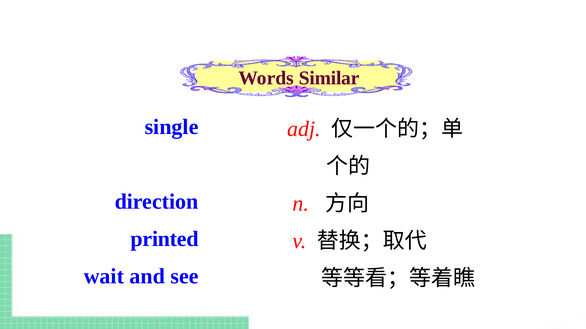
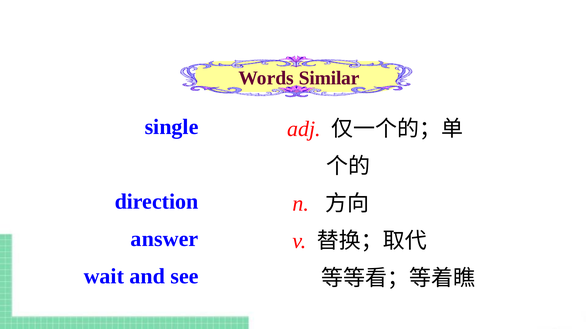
printed: printed -> answer (164, 239)
